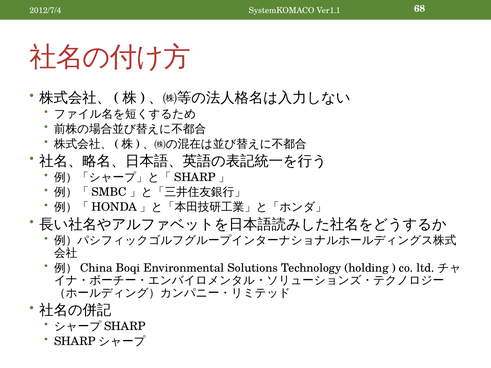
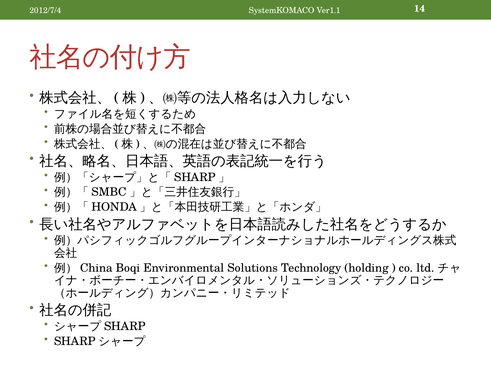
68: 68 -> 14 (420, 9)
